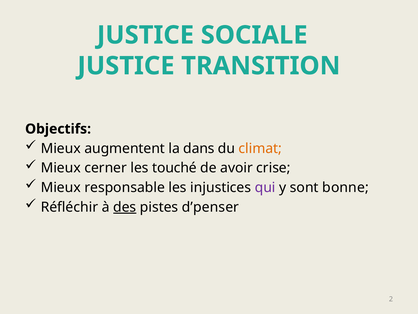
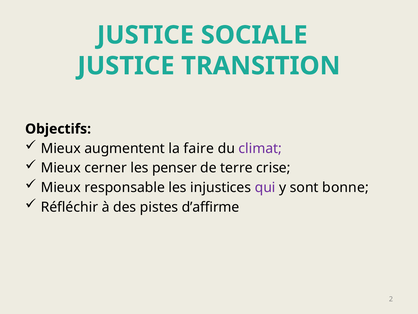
dans: dans -> faire (199, 148)
climat colour: orange -> purple (260, 148)
touché: touché -> penser (174, 168)
avoir: avoir -> terre (236, 168)
des underline: present -> none (125, 207)
d’penser: d’penser -> d’affirme (211, 207)
